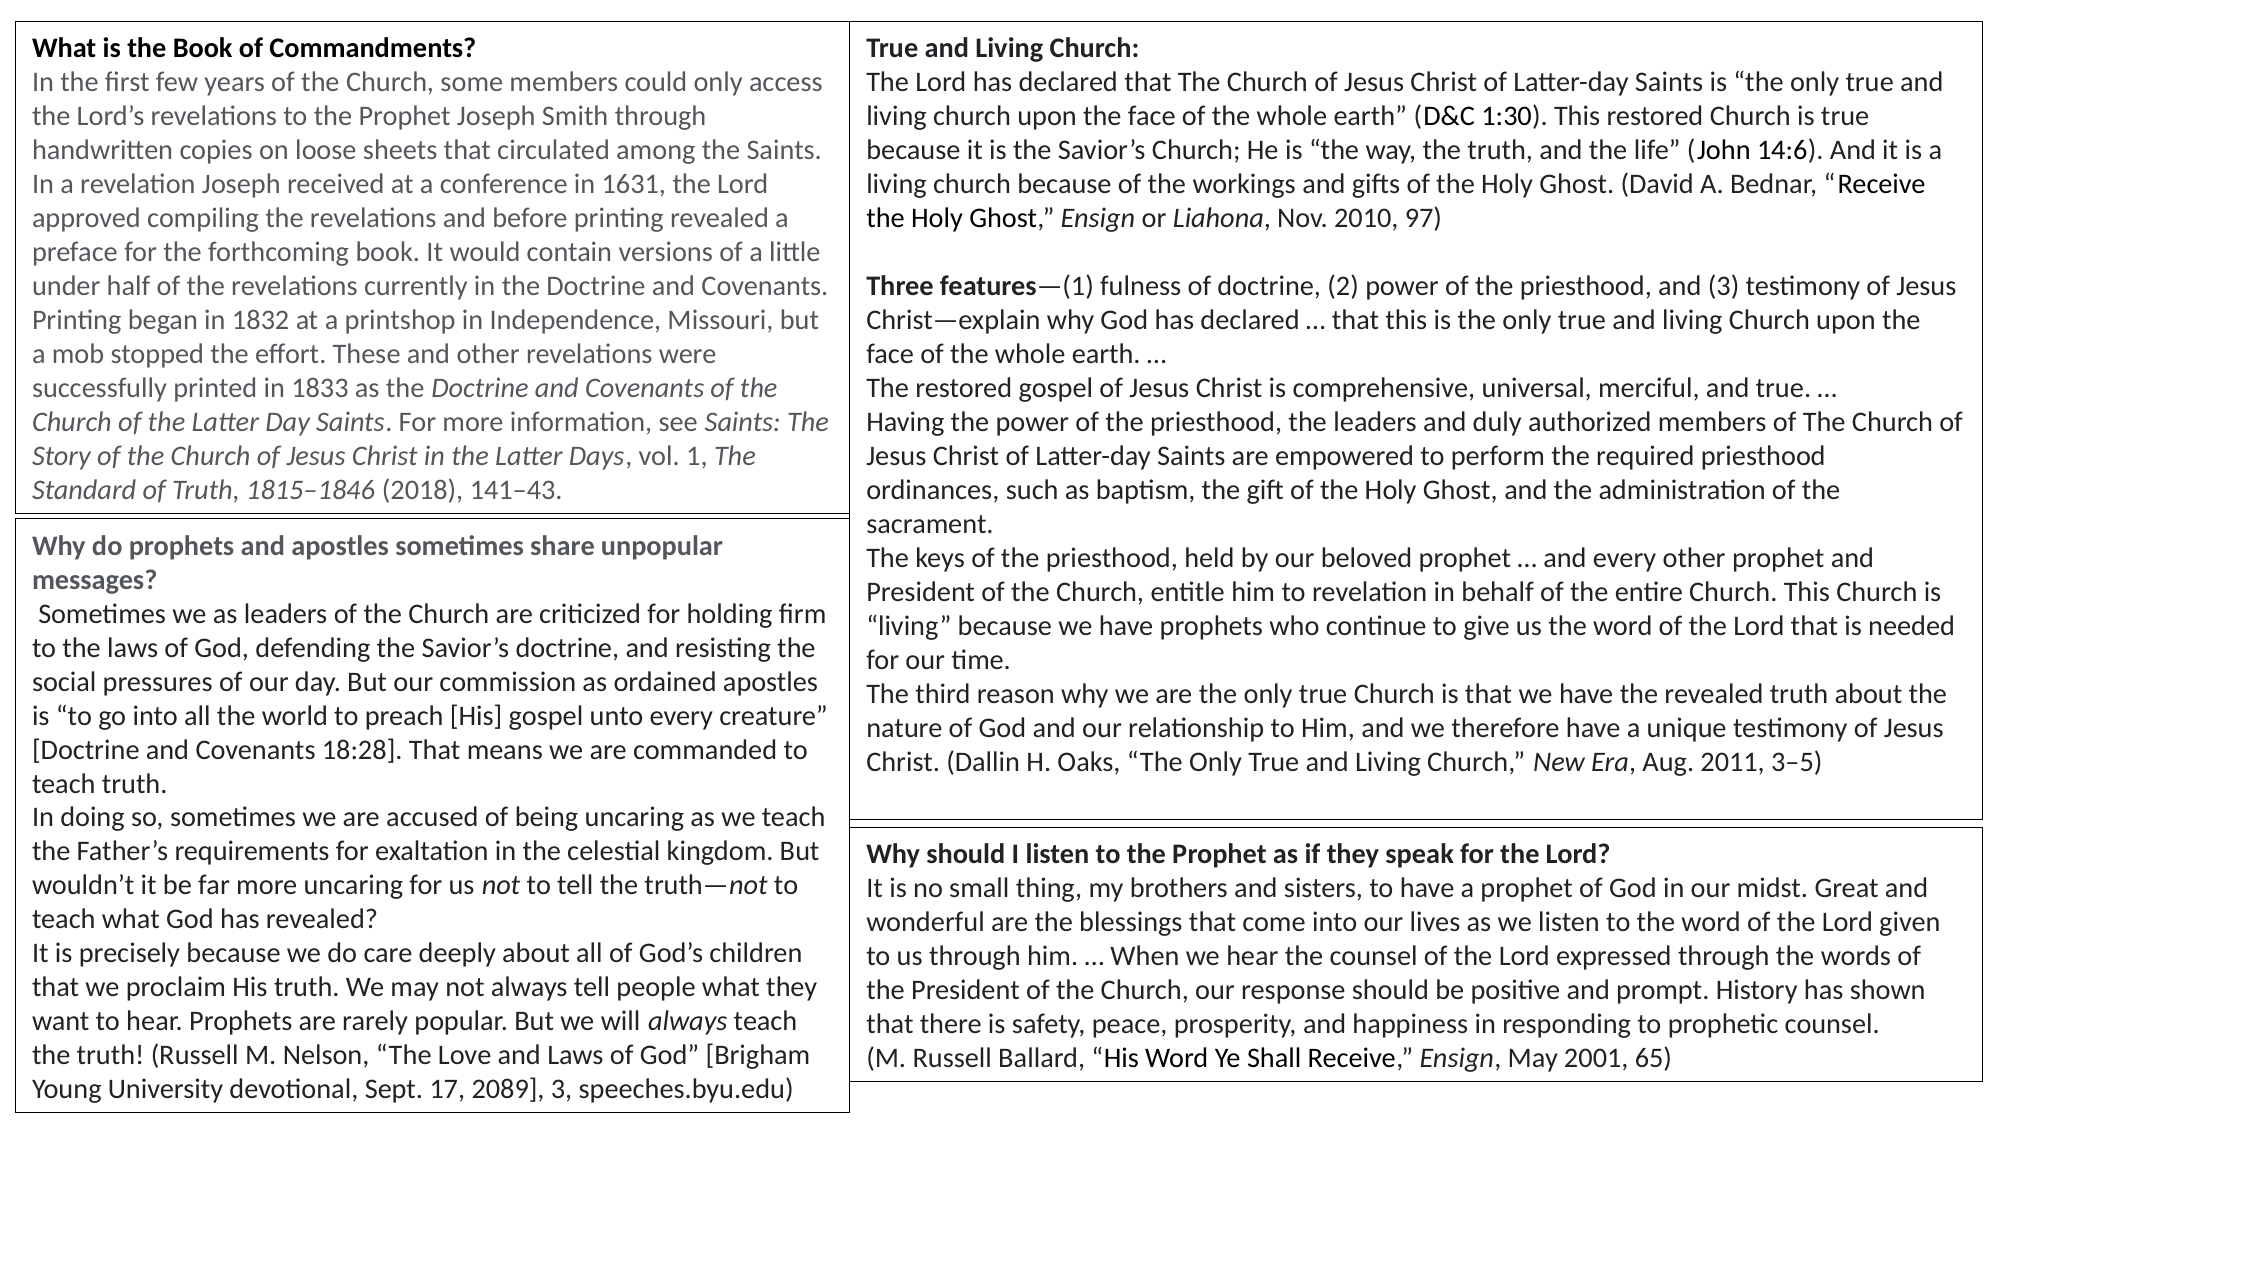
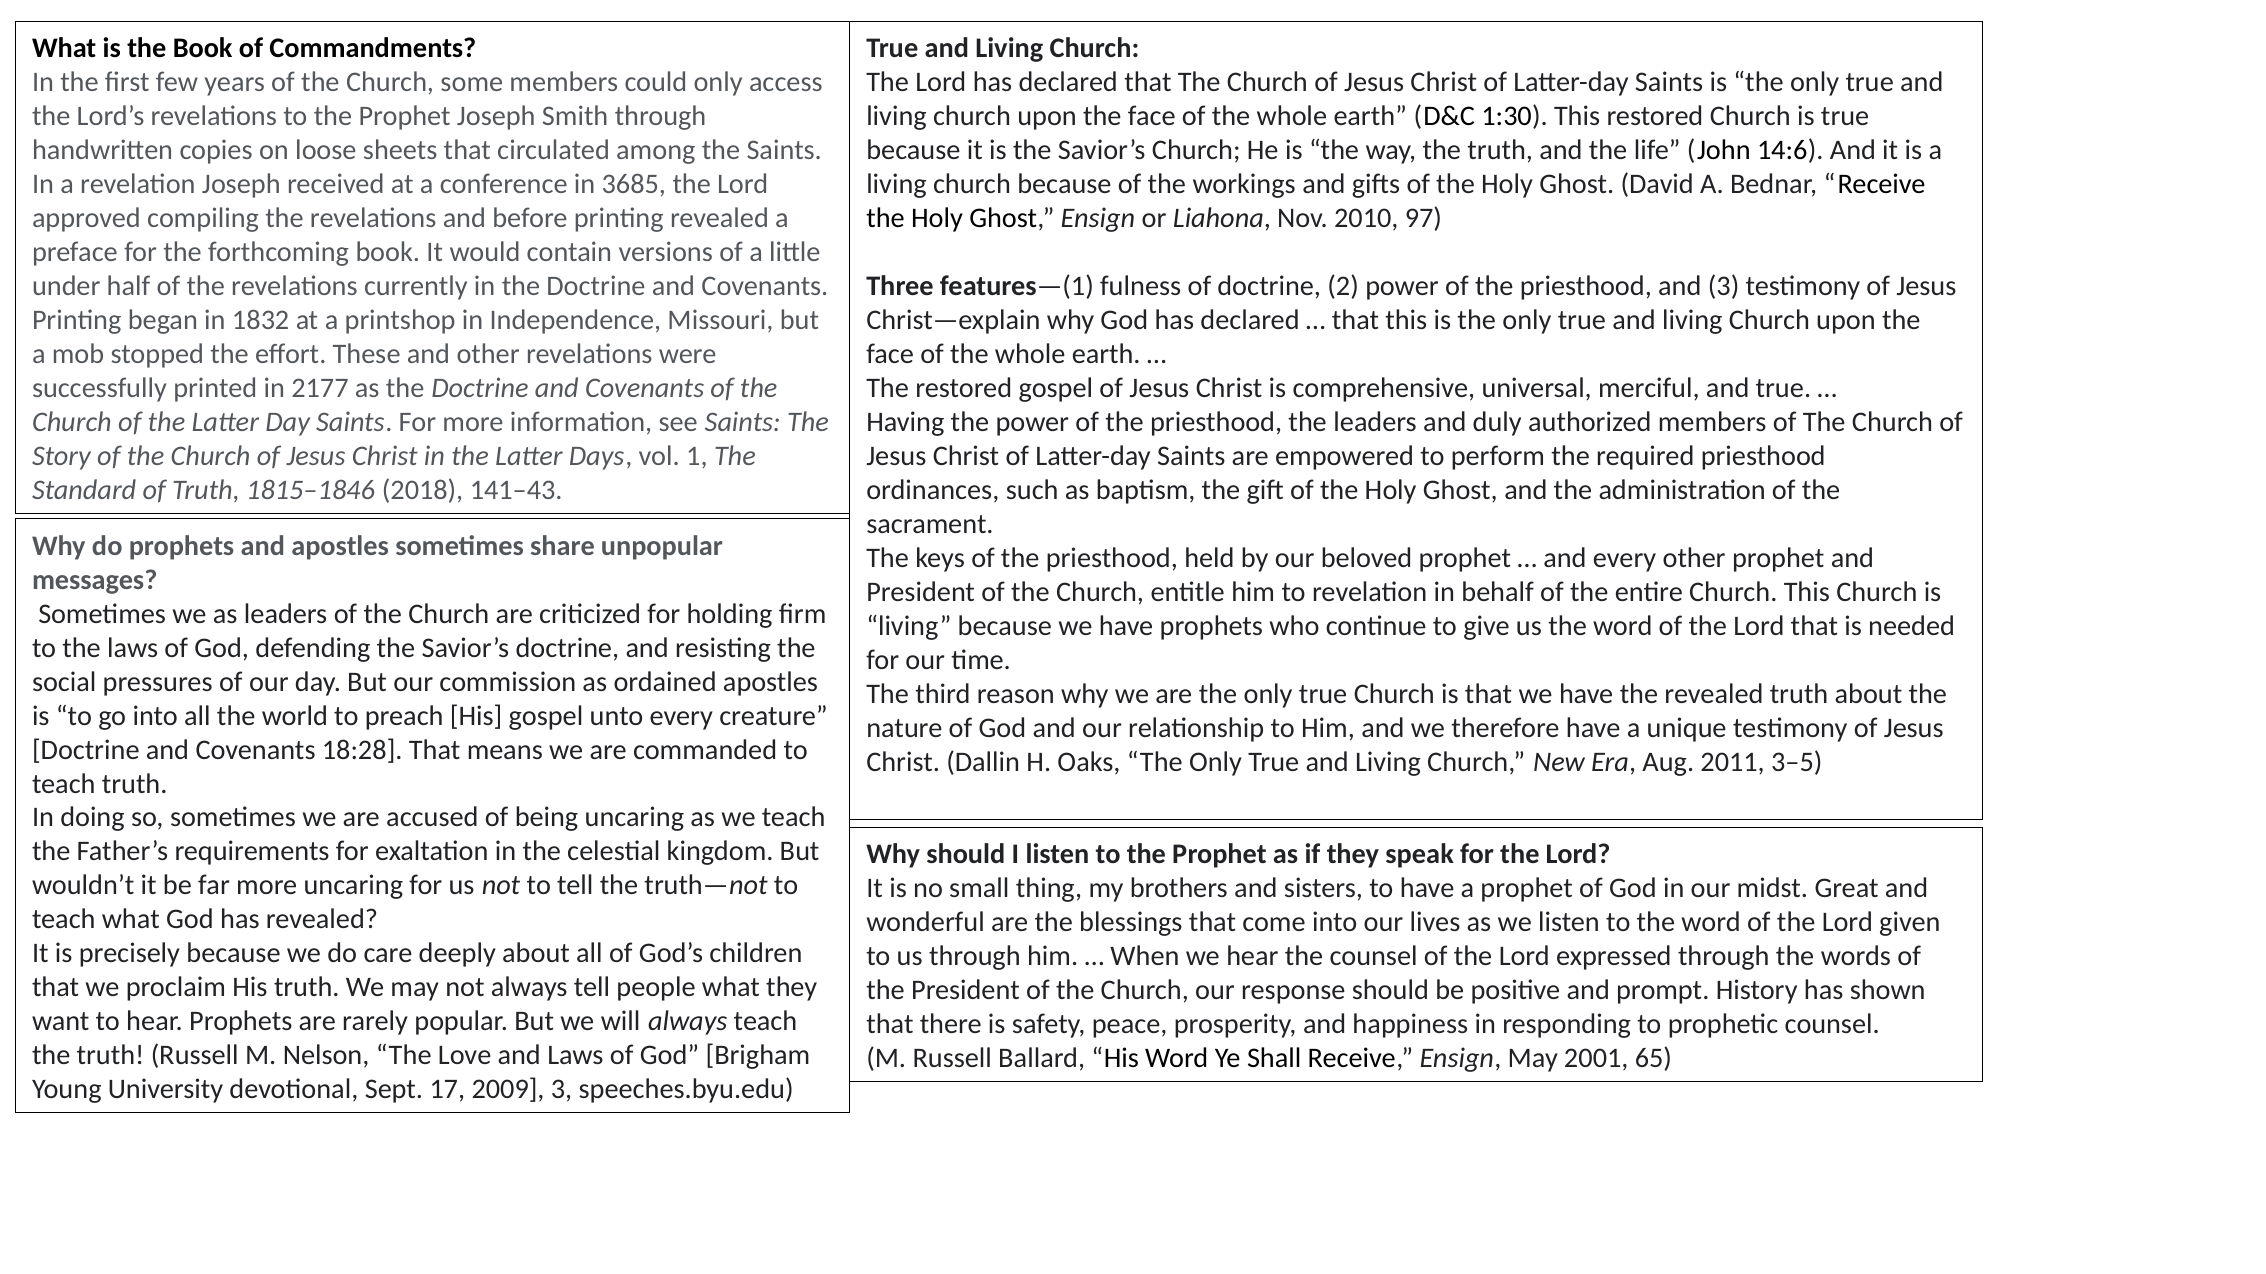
1631: 1631 -> 3685 (634, 184)
1833: 1833 -> 2177 (320, 388)
2089: 2089 -> 2009 (508, 1090)
